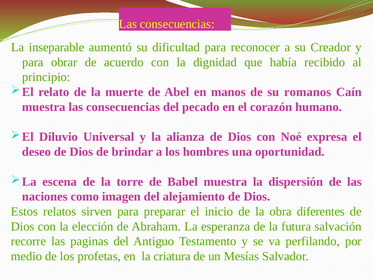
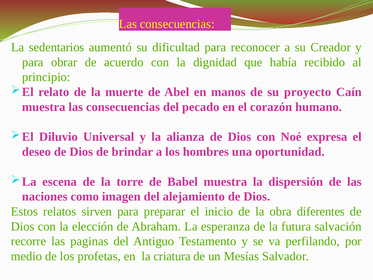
inseparable: inseparable -> sedentarios (57, 47)
romanos: romanos -> proyecto (308, 92)
